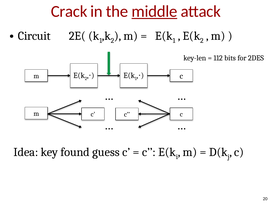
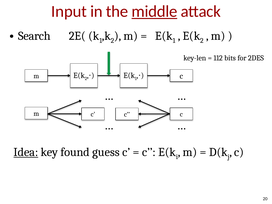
Crack: Crack -> Input (69, 11)
Circuit: Circuit -> Search (34, 36)
Idea underline: none -> present (26, 152)
